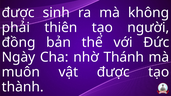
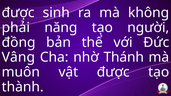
thiên: thiên -> năng (61, 28)
Ngày: Ngày -> Vâng (18, 57)
